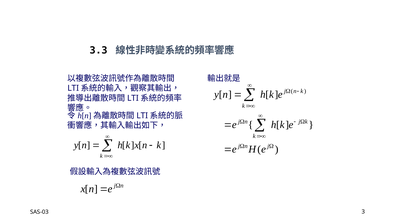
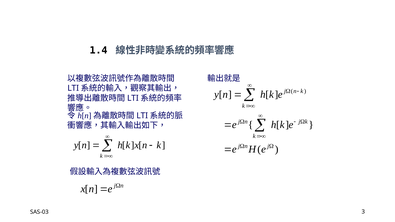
3.3: 3.3 -> 1.4 (98, 50)
